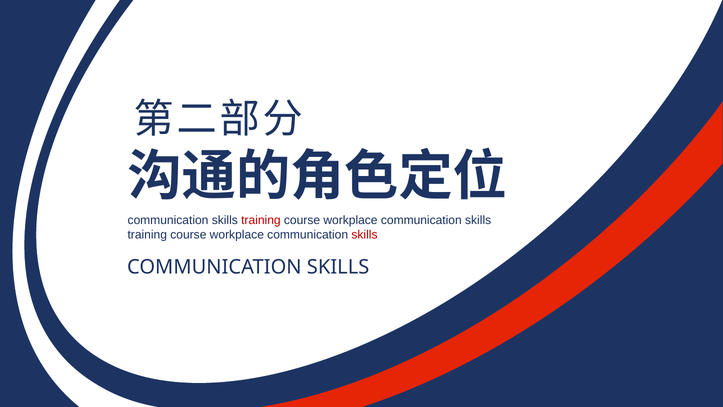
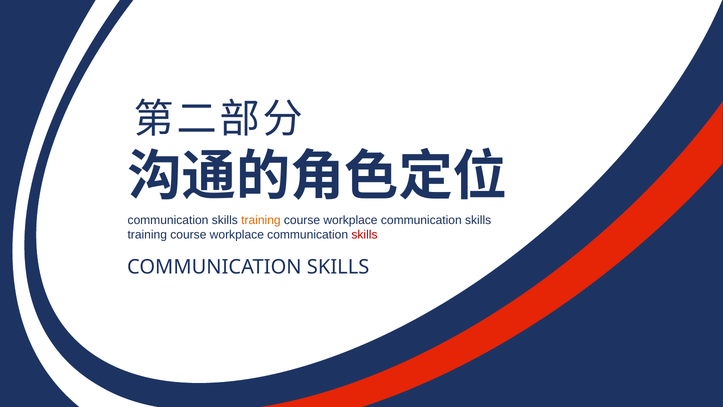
training colour: red -> orange (261, 220)
